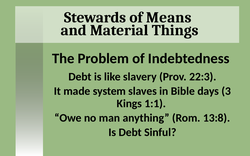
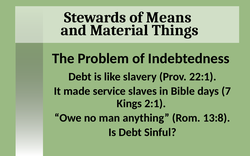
22:3: 22:3 -> 22:1 (203, 77)
system: system -> service (109, 91)
3: 3 -> 7 (226, 91)
1:1: 1:1 -> 2:1 (155, 104)
